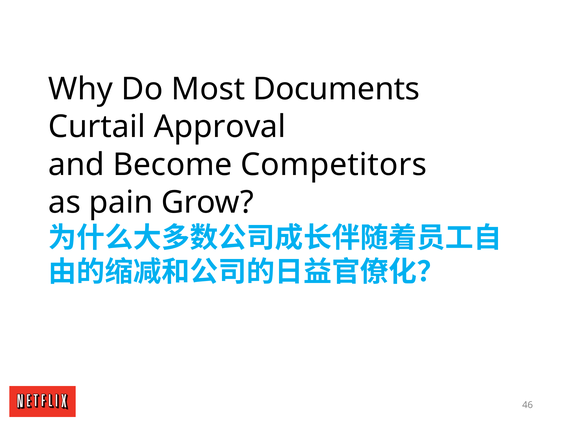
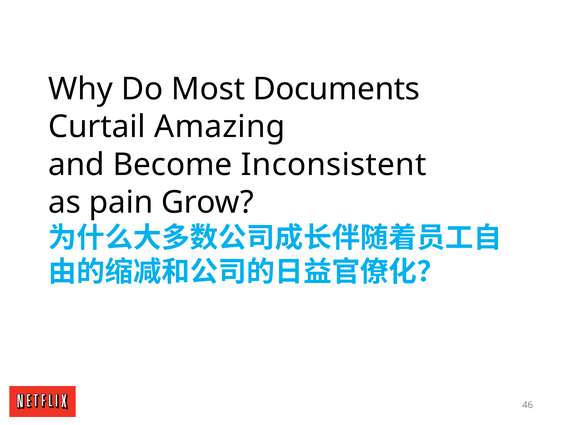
Approval: Approval -> Amazing (220, 127)
Competitors: Competitors -> Inconsistent (334, 165)
